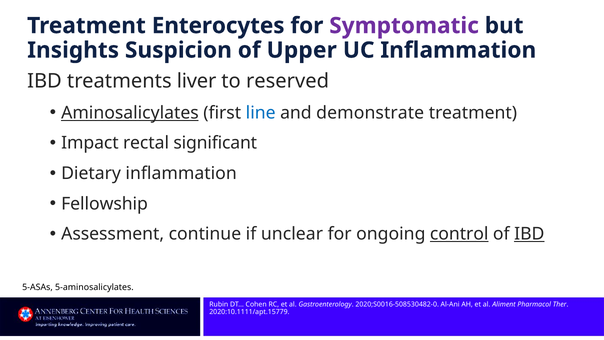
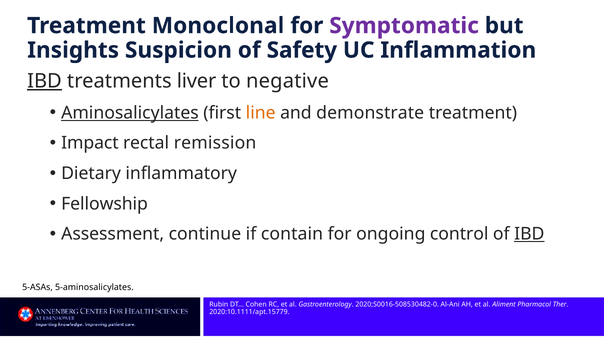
Enterocytes: Enterocytes -> Monoclonal (218, 26)
Upper: Upper -> Safety (302, 50)
IBD underline: none -> present (44, 81)
reserved: reserved -> negative (287, 81)
line colour: blue -> orange (261, 113)
significant: significant -> remission (215, 143)
Dietary inflammation: inflammation -> inflammatory (181, 173)
unclear: unclear -> contain (292, 234)
control underline: present -> none (459, 234)
